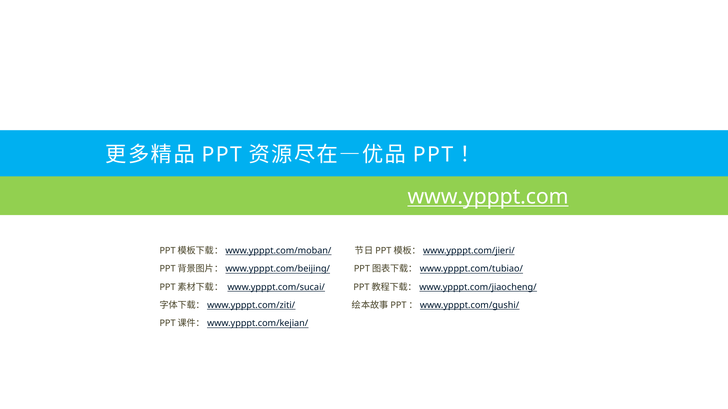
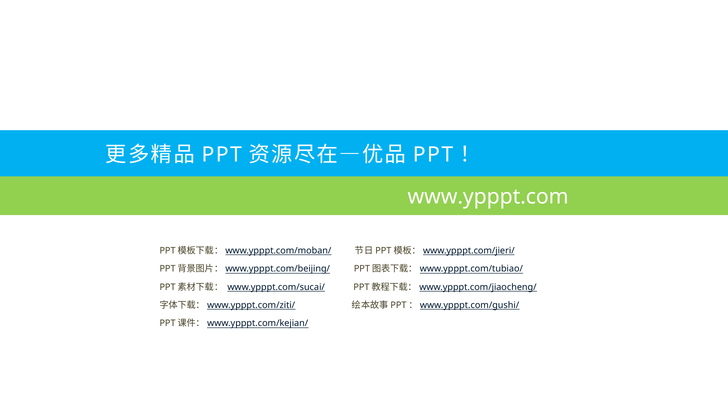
www.ypppt.com underline: present -> none (488, 197)
